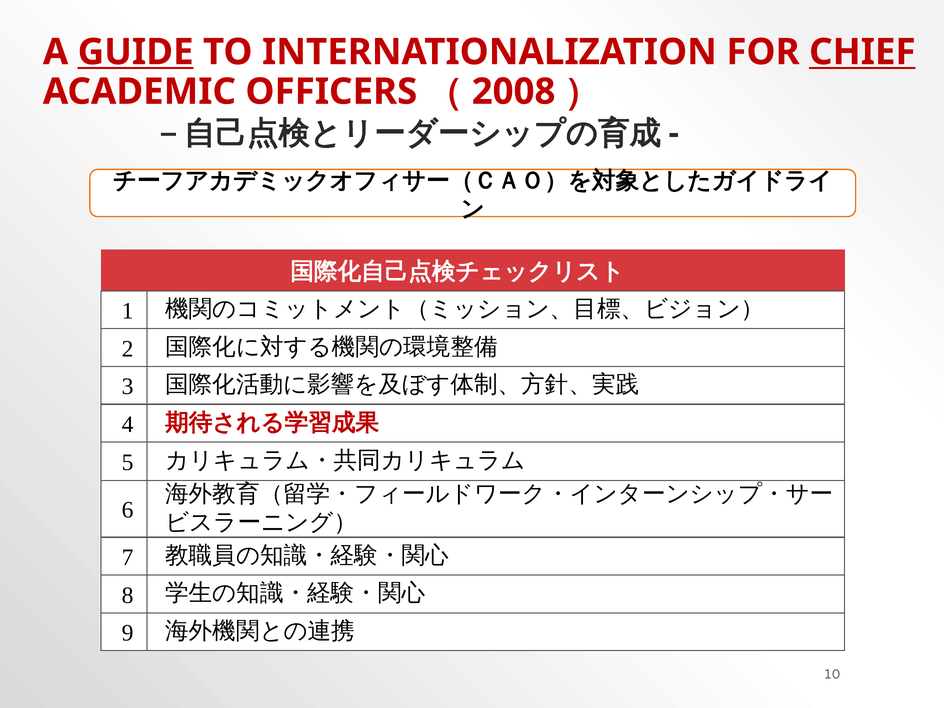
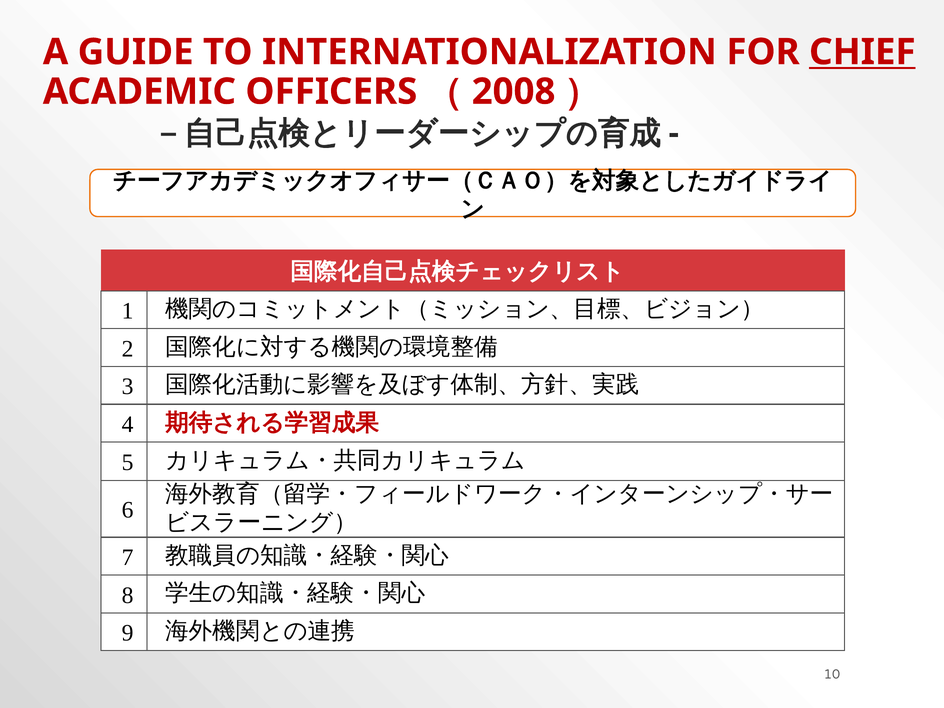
GUIDE underline: present -> none (136, 52)
